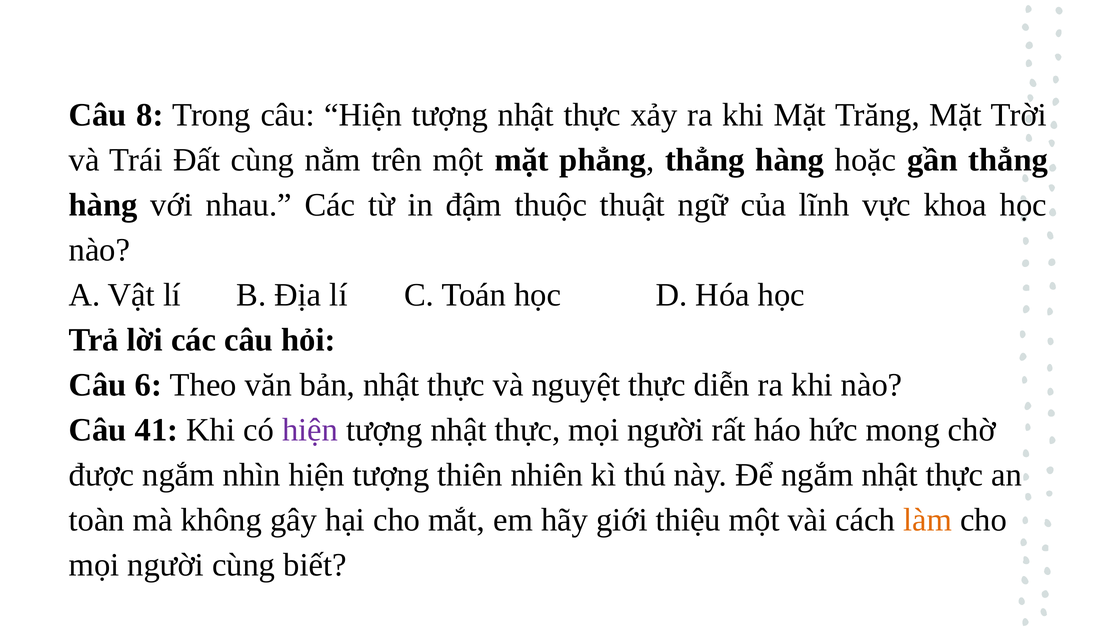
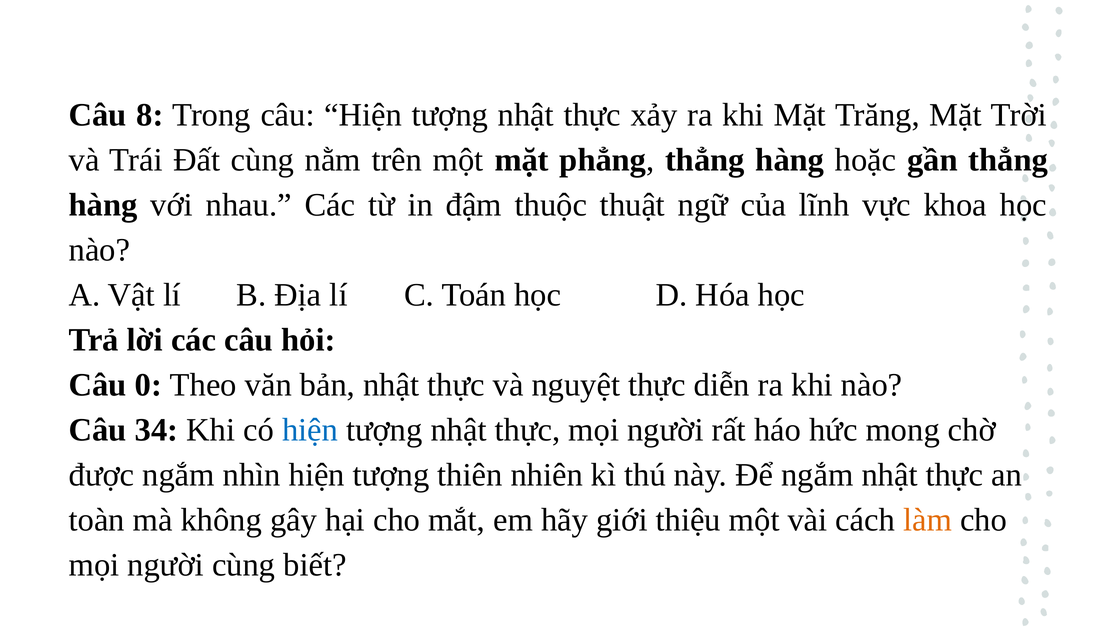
6: 6 -> 0 (148, 385)
41: 41 -> 34 (156, 430)
hiện colour: purple -> blue (310, 430)
